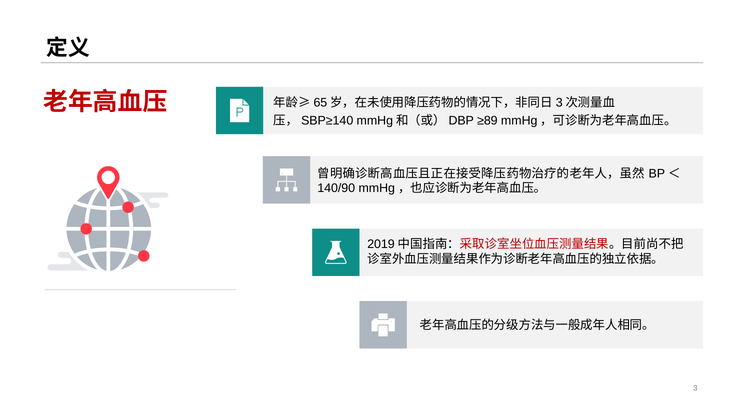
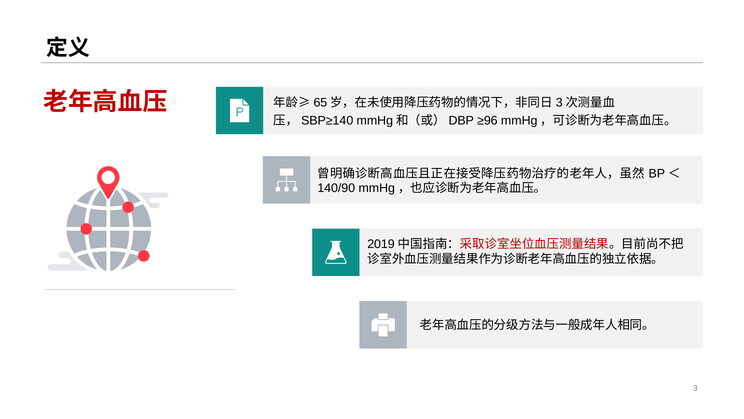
≥89: ≥89 -> ≥96 (487, 121)
